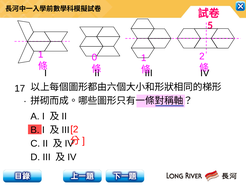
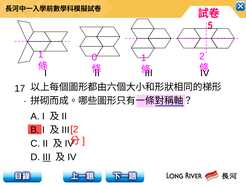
III underline: none -> present (47, 157)
